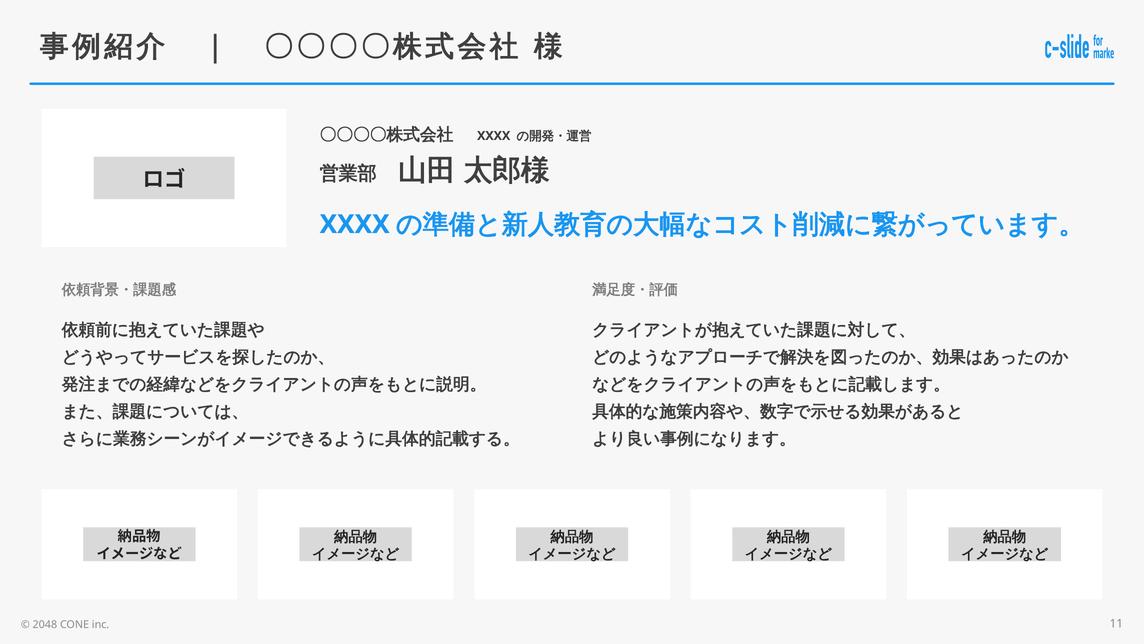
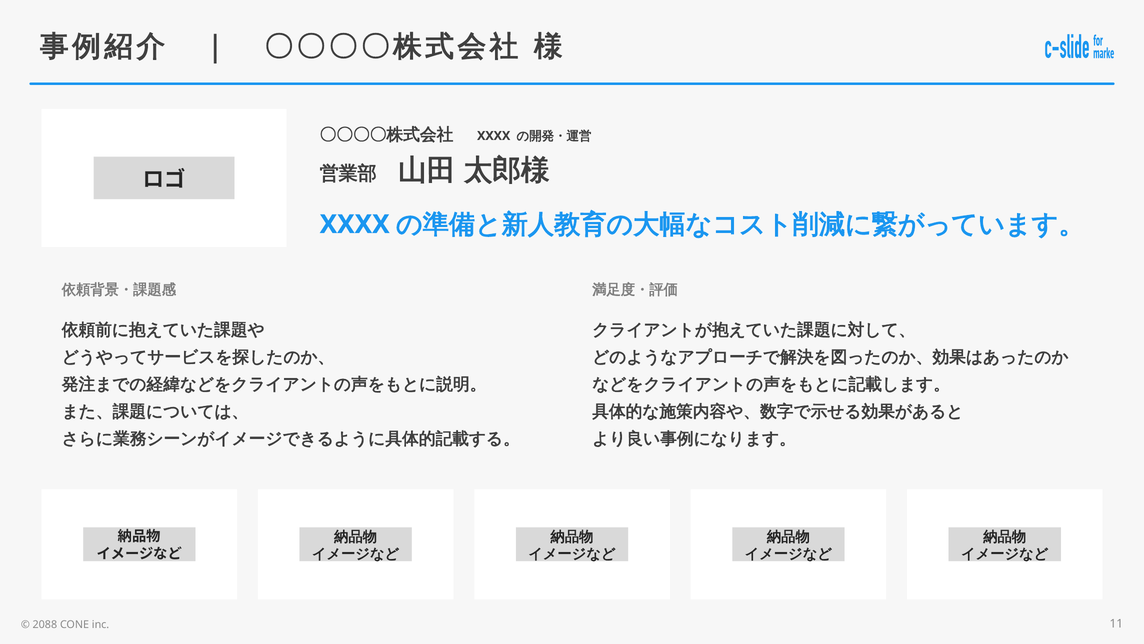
2048: 2048 -> 2088 (45, 624)
